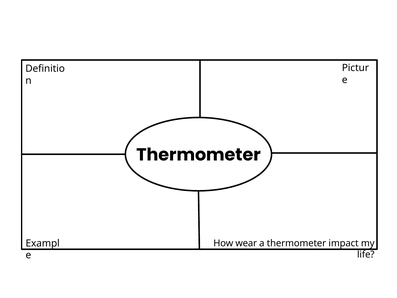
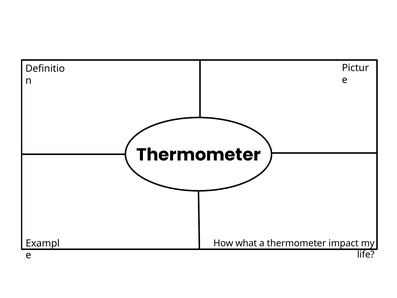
wear: wear -> what (246, 243)
